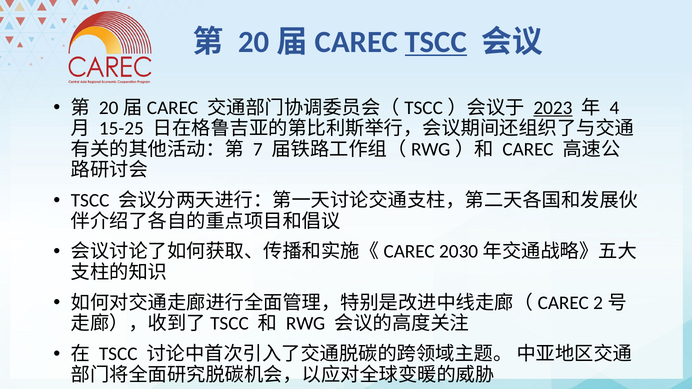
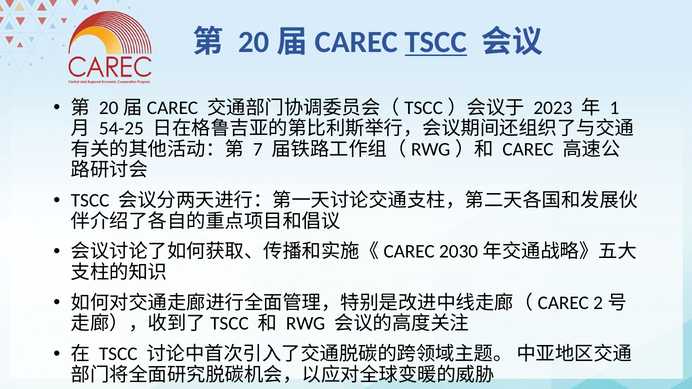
2023 underline: present -> none (553, 108)
4: 4 -> 1 (614, 108)
15-25: 15-25 -> 54-25 (121, 129)
